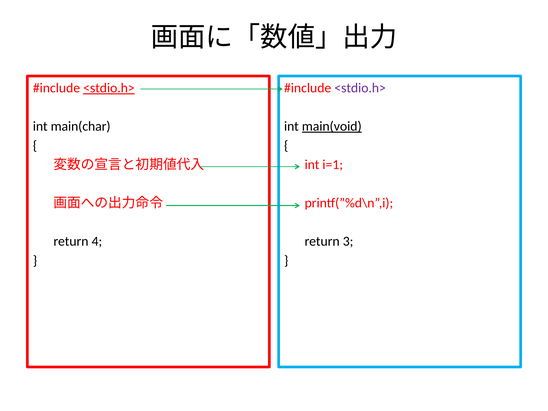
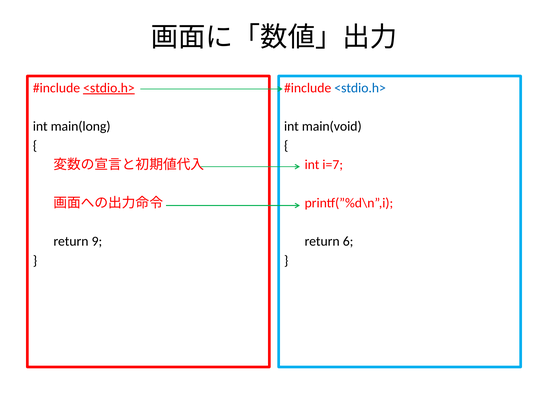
<stdio.h> colour: purple -> blue (360, 88)
main(char: main(char -> main(long (81, 126)
main(void underline: present -> none (332, 126)
i=1: i=1 -> i=7 (333, 165)
4: 4 -> 9 (97, 241)
3: 3 -> 6 (348, 241)
